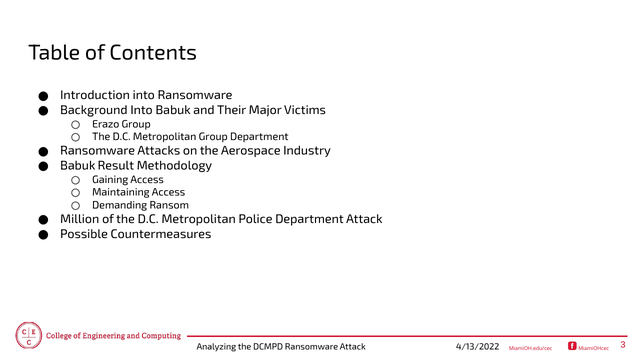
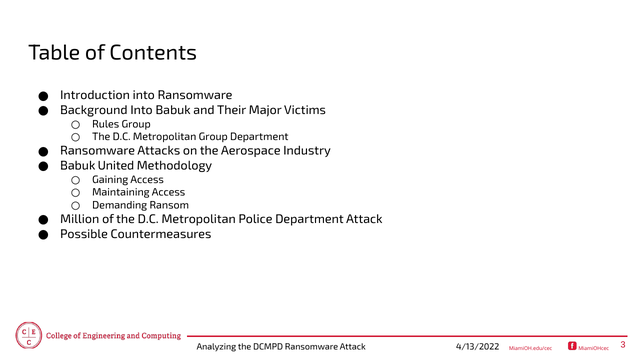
Erazo: Erazo -> Rules (106, 124)
Result: Result -> United (116, 166)
